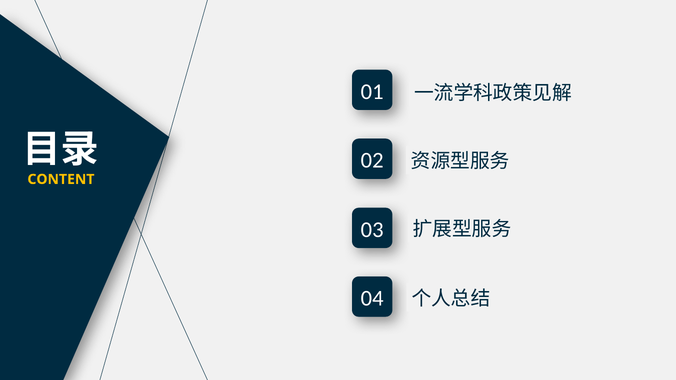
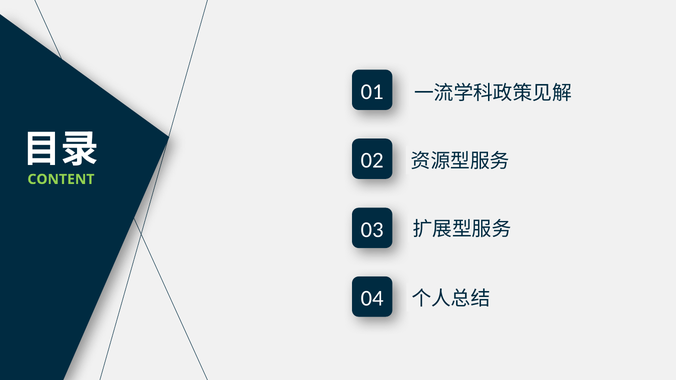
CONTENT colour: yellow -> light green (61, 179)
